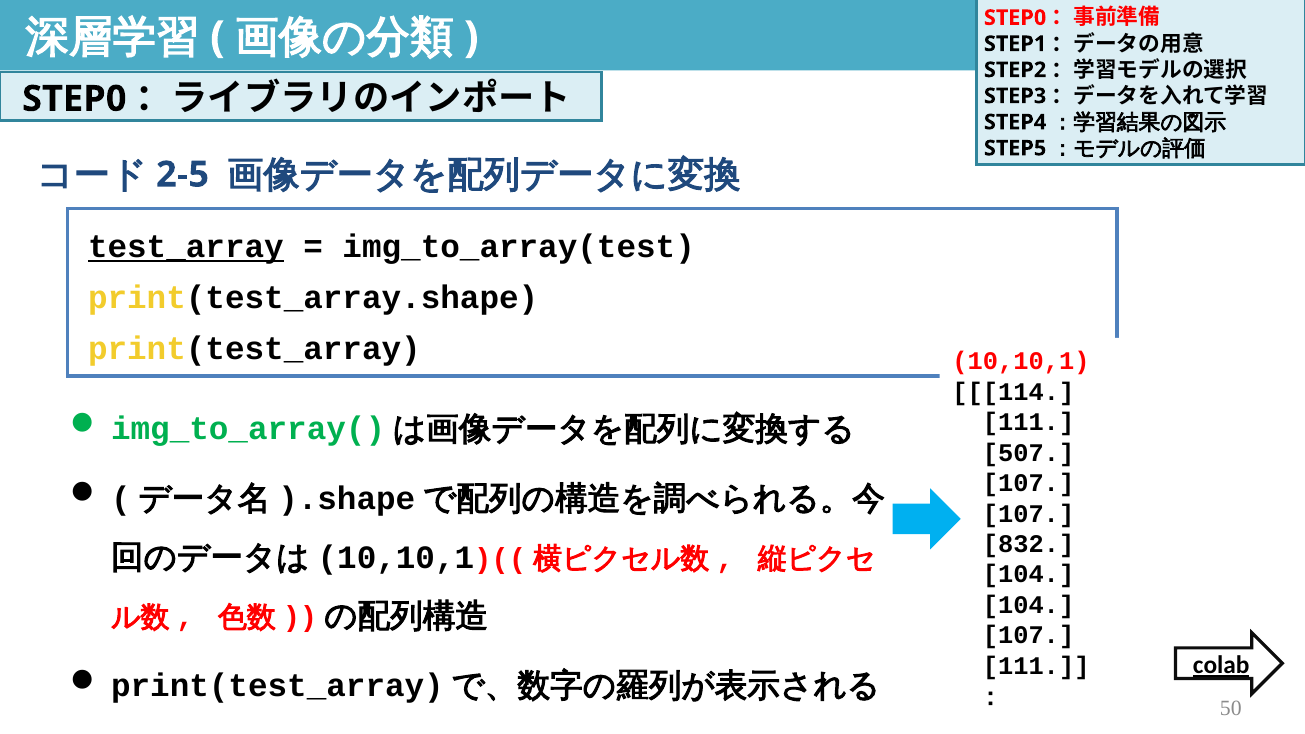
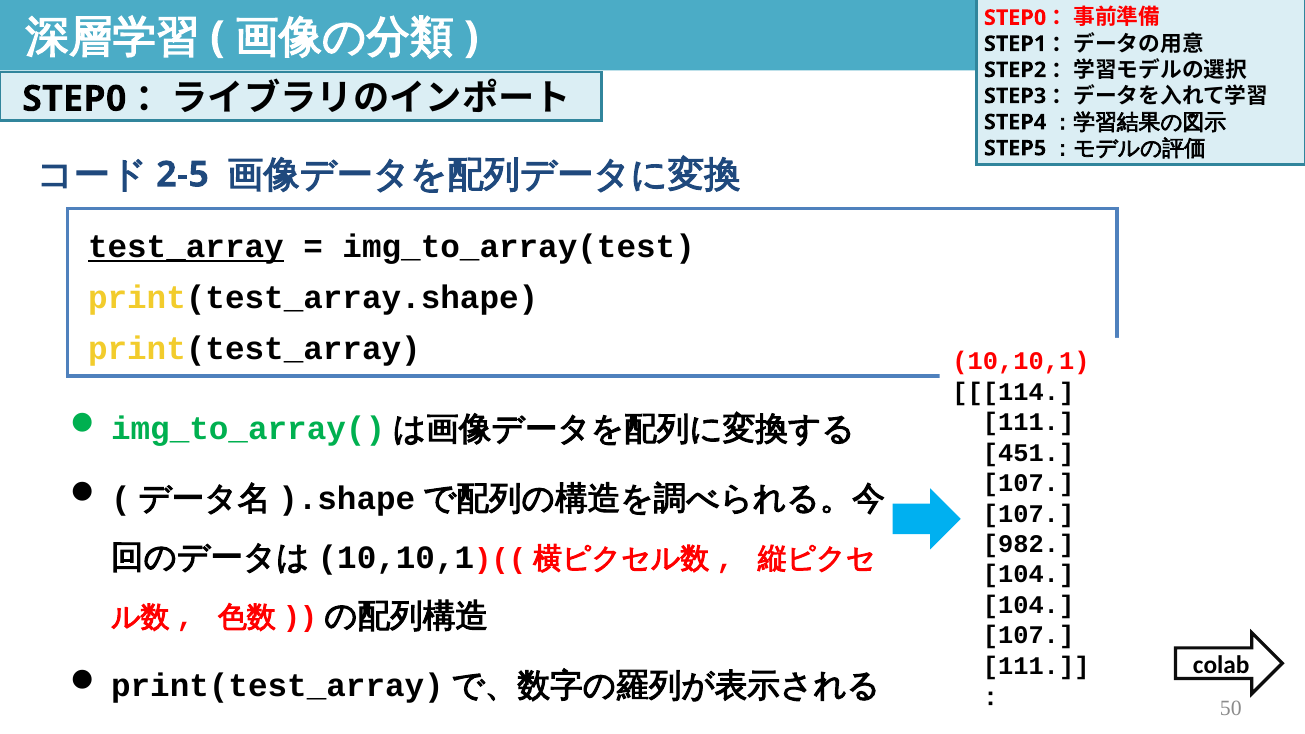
507: 507 -> 451 (1029, 453)
832: 832 -> 982 (1029, 544)
colab underline: present -> none (1221, 665)
